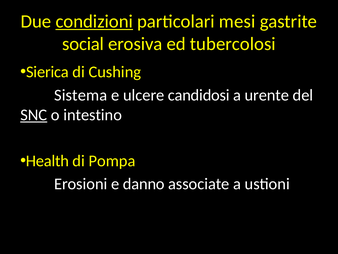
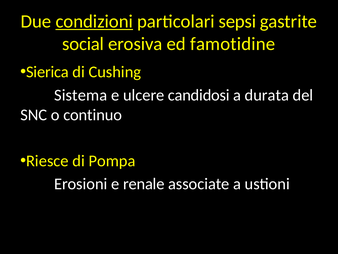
mesi: mesi -> sepsi (237, 21)
tubercolosi: tubercolosi -> famotidine (233, 44)
urente: urente -> durata (267, 95)
SNC underline: present -> none (34, 115)
intestino: intestino -> continuo (93, 115)
Health: Health -> Riesce (47, 161)
danno: danno -> renale (144, 184)
